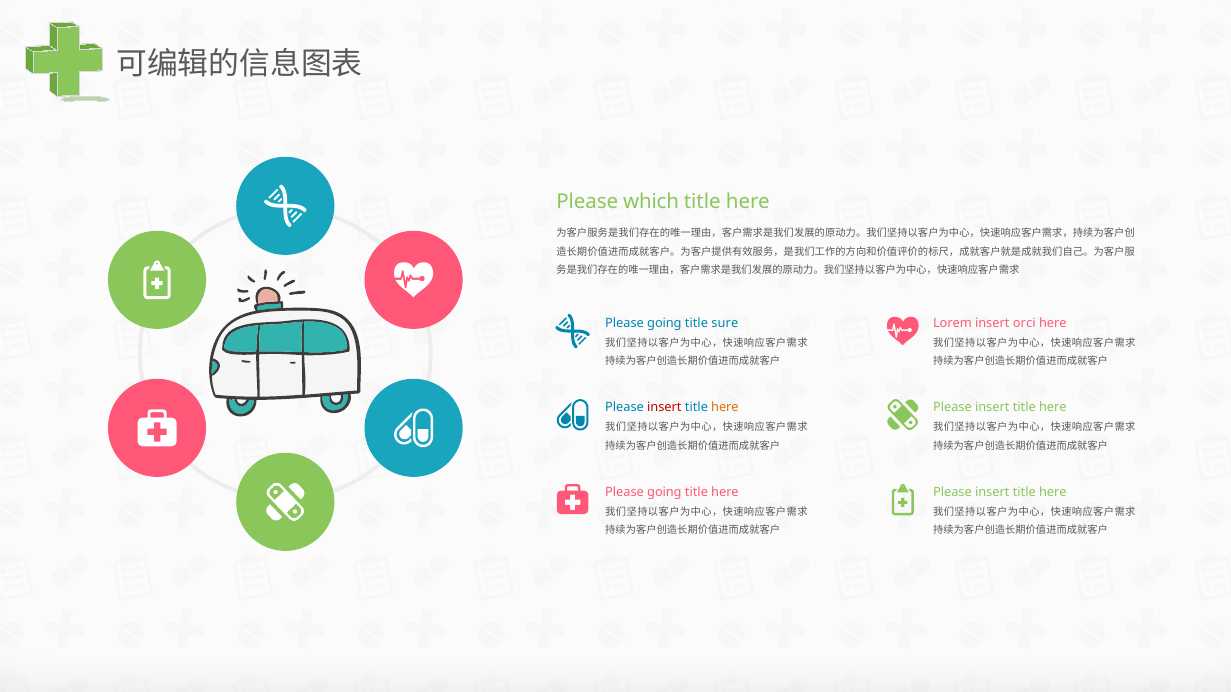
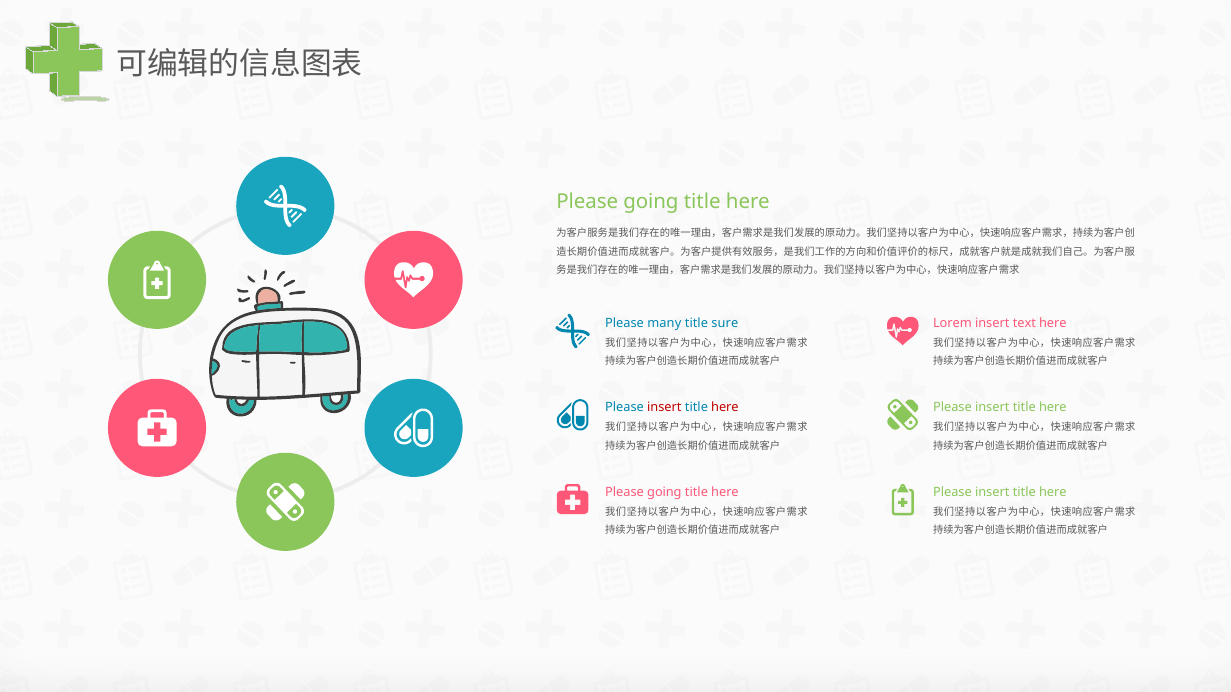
which: which -> going (651, 202)
going: going -> many (664, 324)
orci: orci -> text (1024, 324)
here colour: orange -> red (725, 408)
